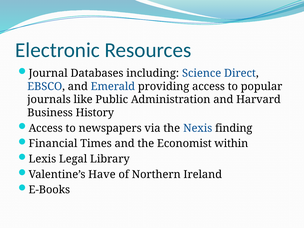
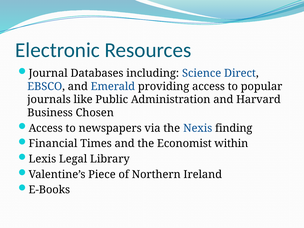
History: History -> Chosen (95, 113)
Have: Have -> Piece (102, 174)
